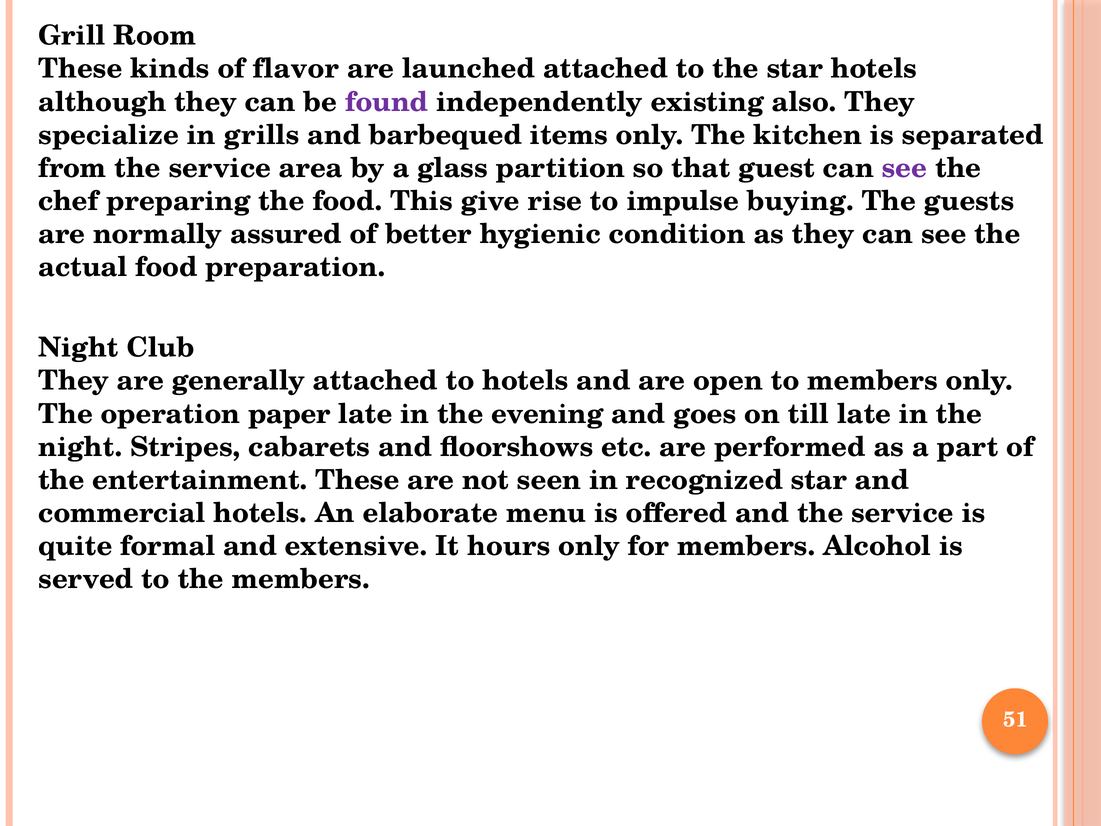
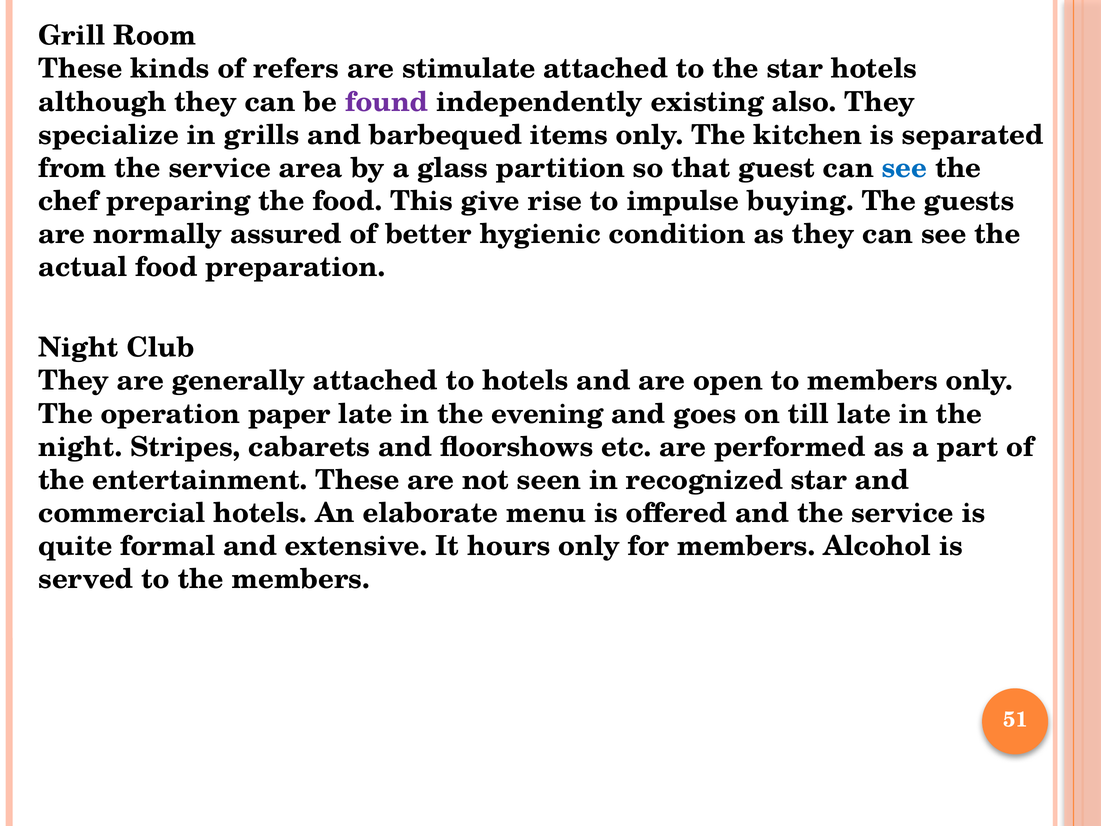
flavor: flavor -> refers (296, 69)
launched: launched -> stimulate (469, 69)
see colour: purple -> blue (904, 168)
